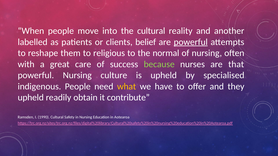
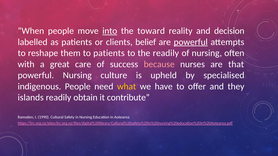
into underline: none -> present (110, 31)
the cultural: cultural -> toward (151, 31)
another: another -> decision (229, 31)
to religious: religious -> patients (109, 53)
the normal: normal -> readily (166, 53)
because colour: light green -> pink (159, 64)
upheld: upheld -> islands (31, 98)
